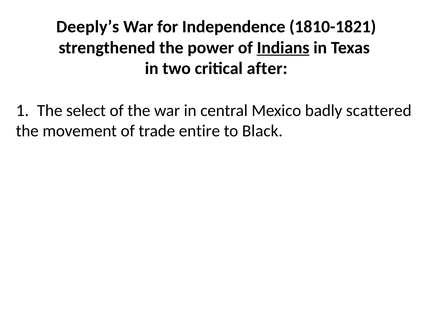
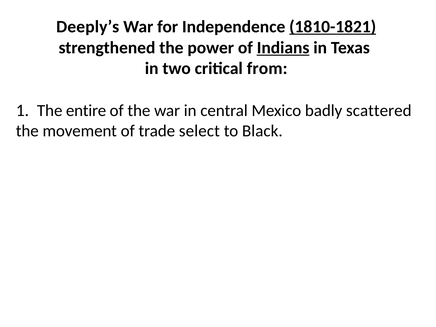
1810-1821 underline: none -> present (333, 27)
after: after -> from (267, 69)
select: select -> entire (86, 111)
entire: entire -> select (199, 131)
